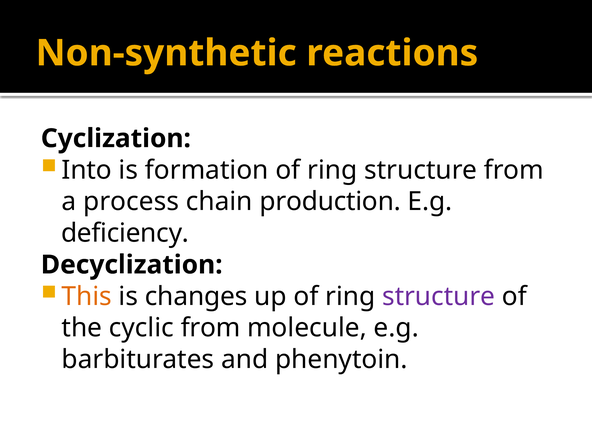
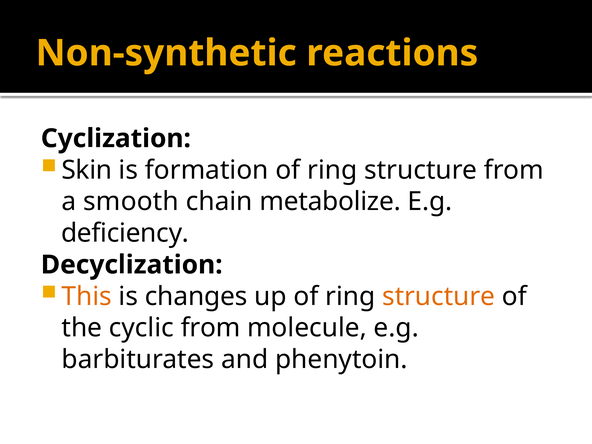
Into: Into -> Skin (87, 170)
process: process -> smooth (131, 202)
production: production -> metabolize (330, 202)
structure colour: purple -> orange (439, 296)
